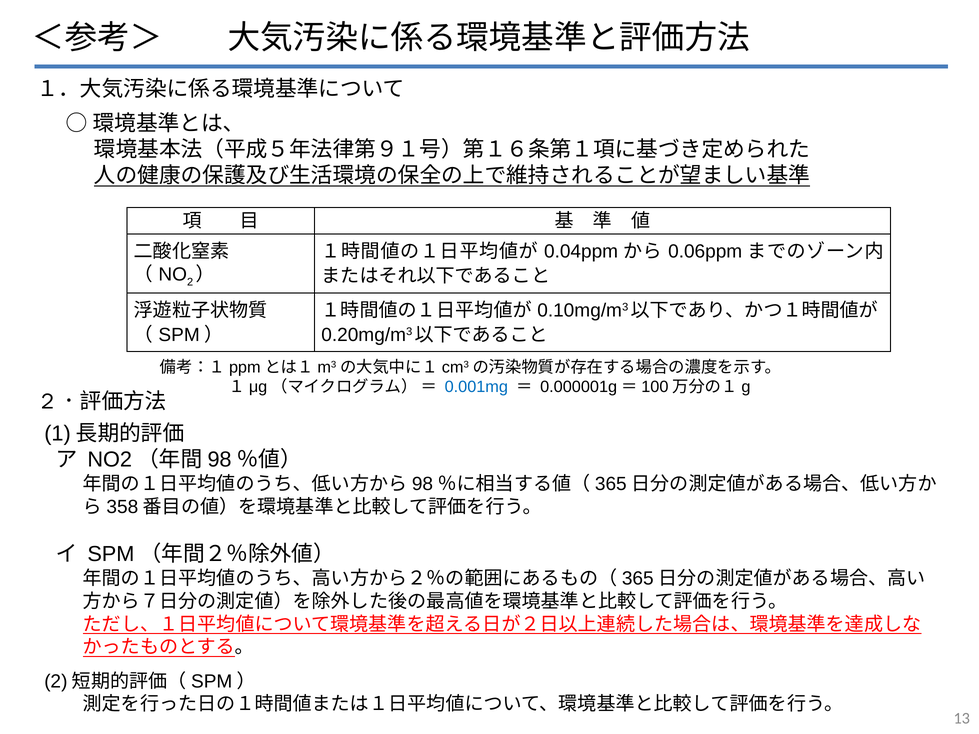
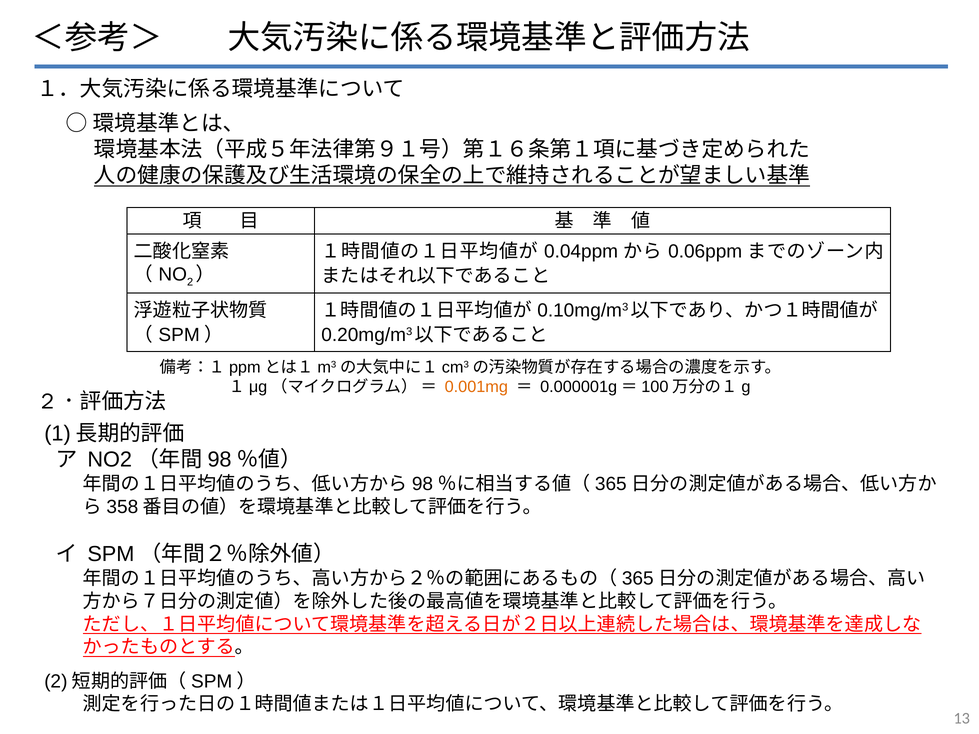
0.001mg colour: blue -> orange (476, 387)
